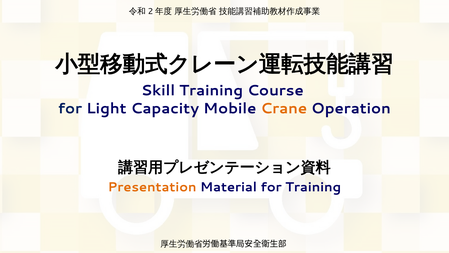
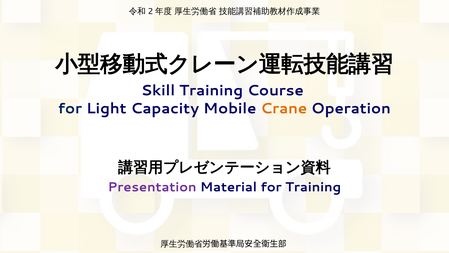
Presentation colour: orange -> purple (152, 187)
